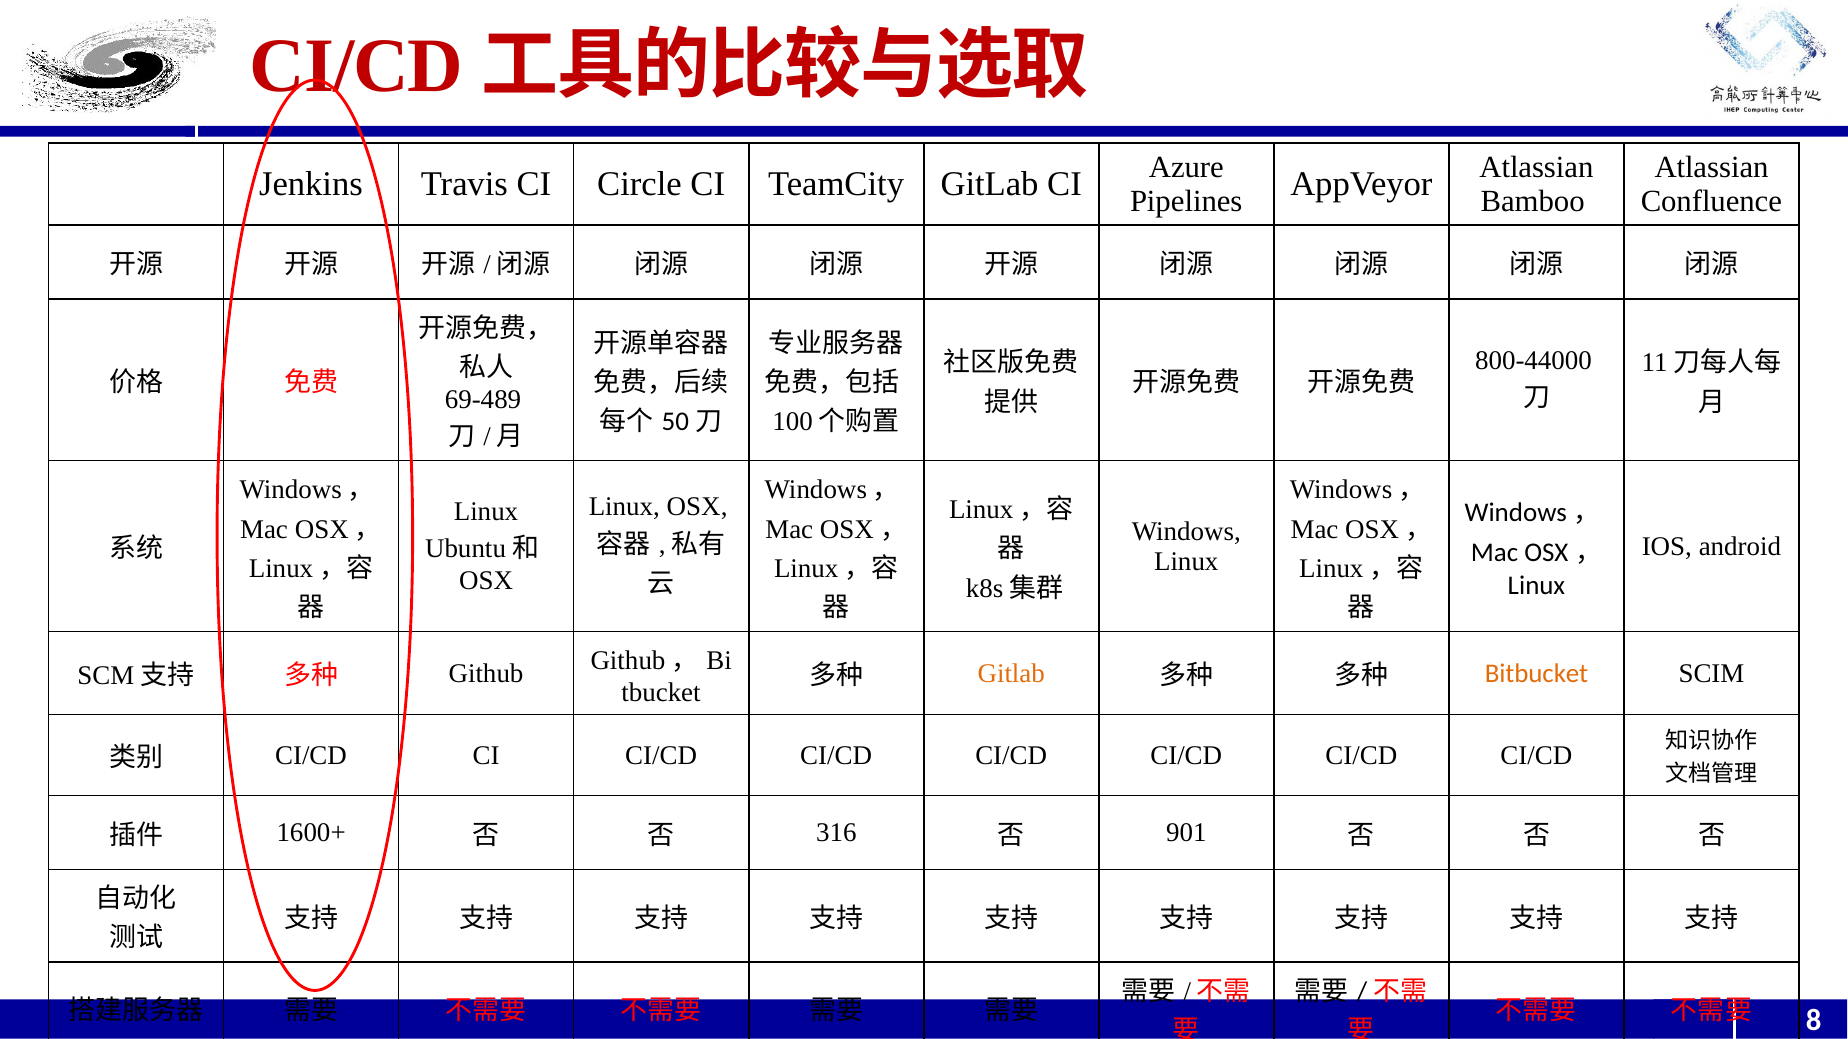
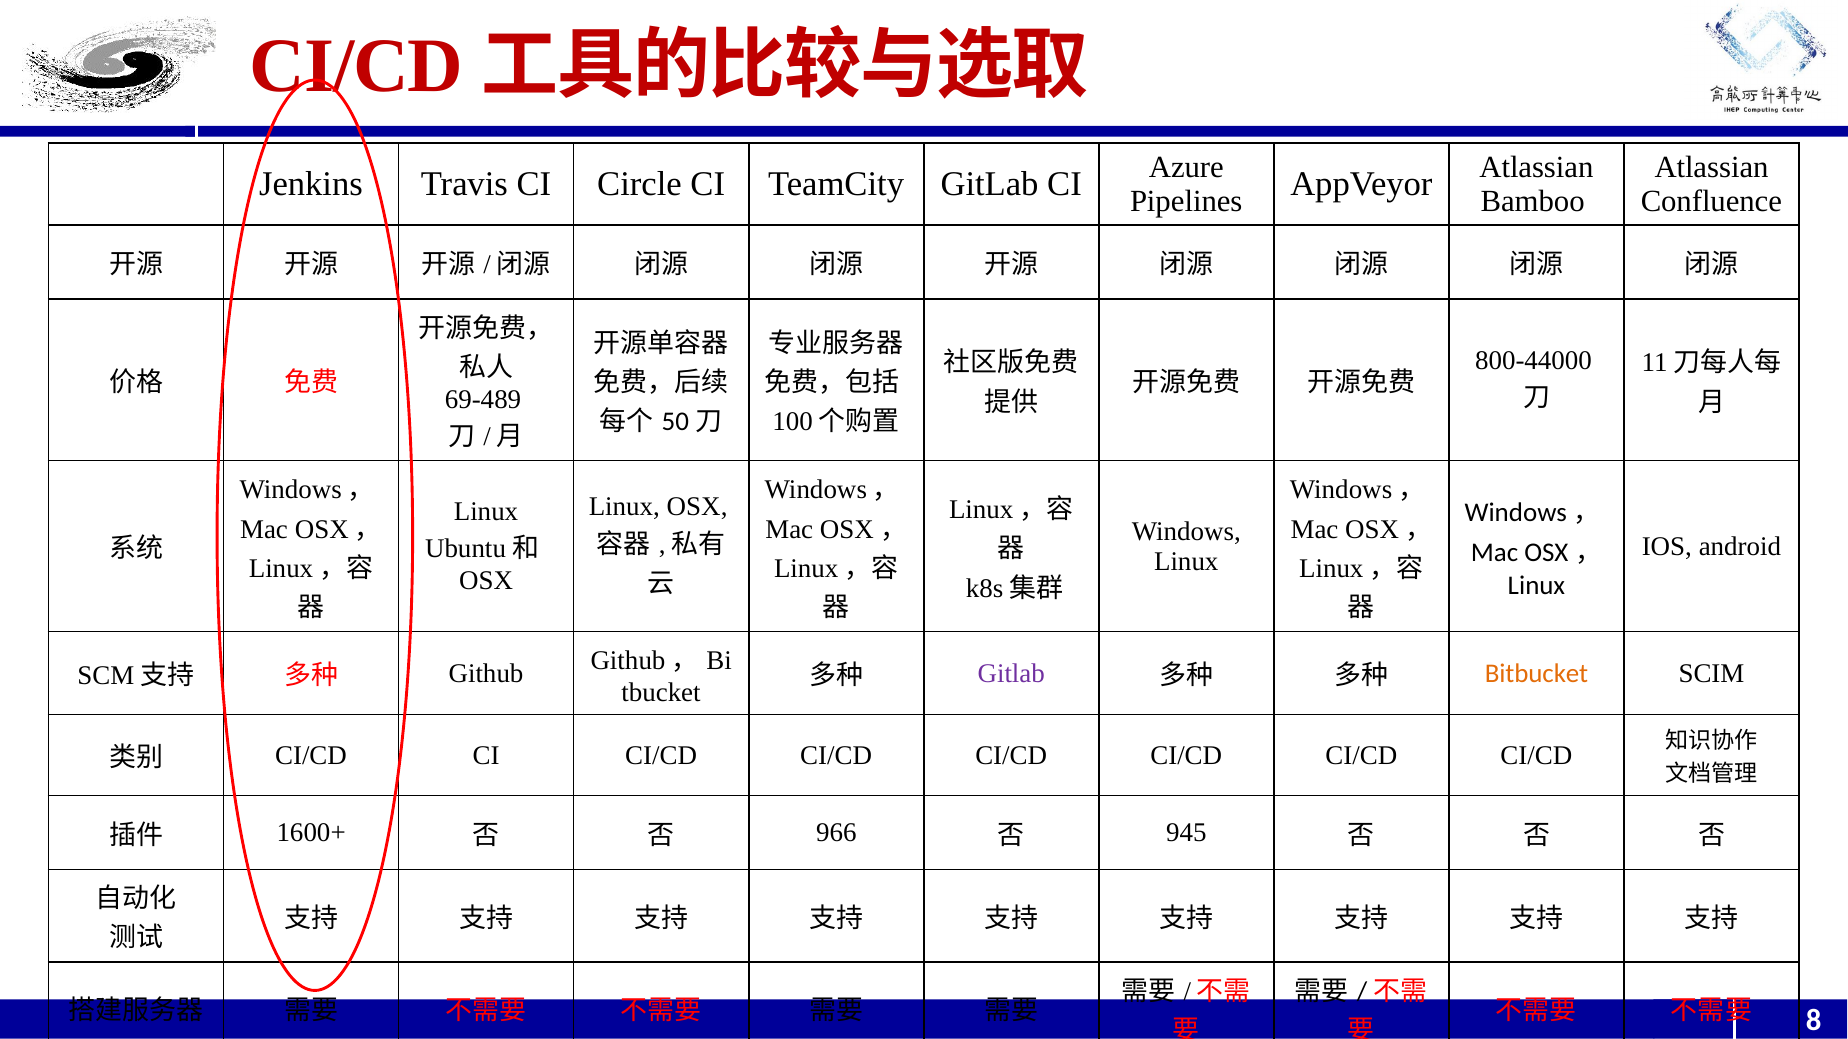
Gitlab colour: orange -> purple (1011, 674)
316: 316 -> 966 (836, 833)
901: 901 -> 945 (1186, 833)
